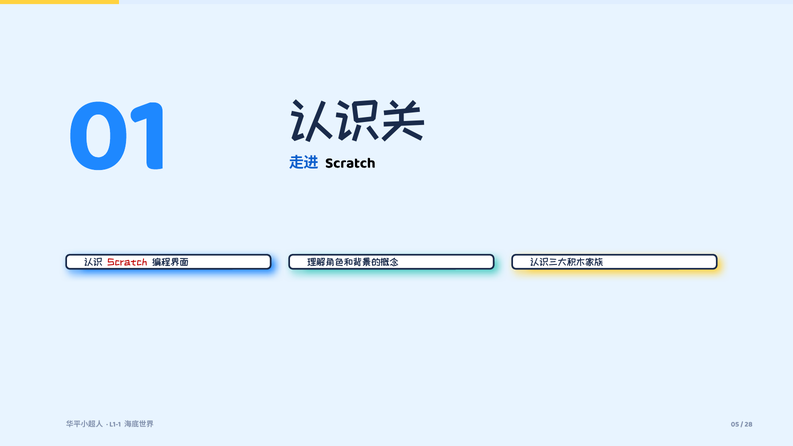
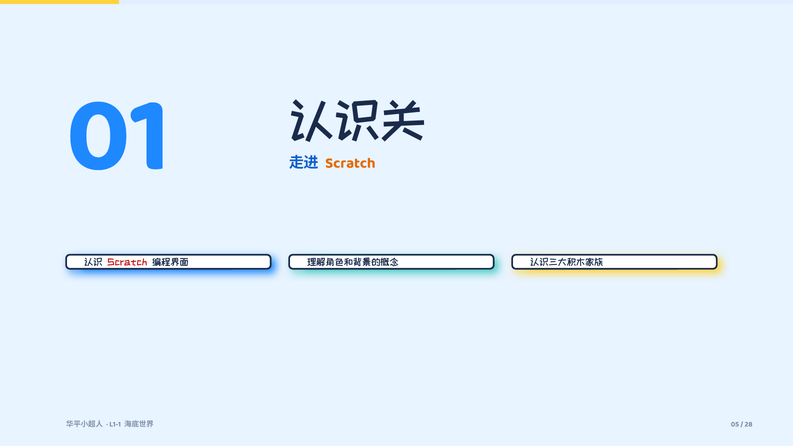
Scratch colour: black -> orange (350, 163)
